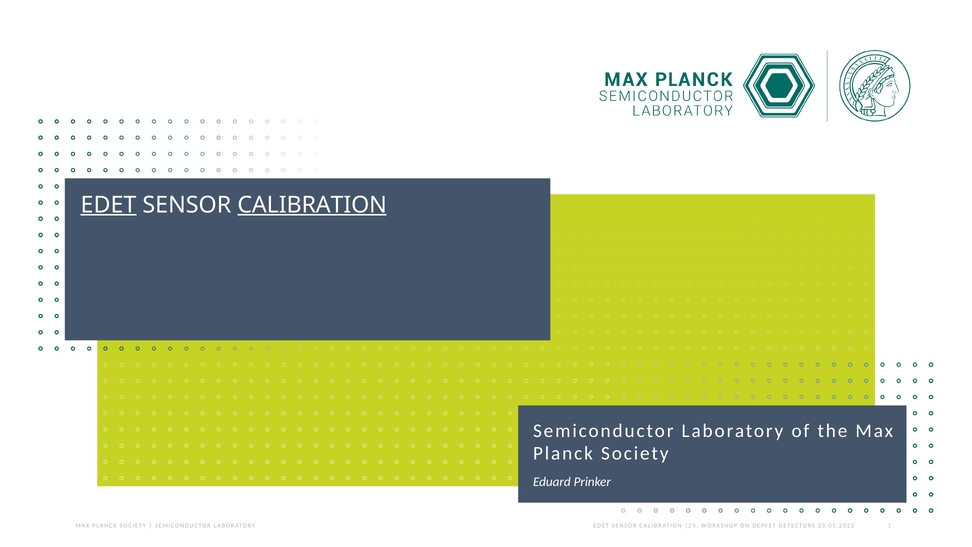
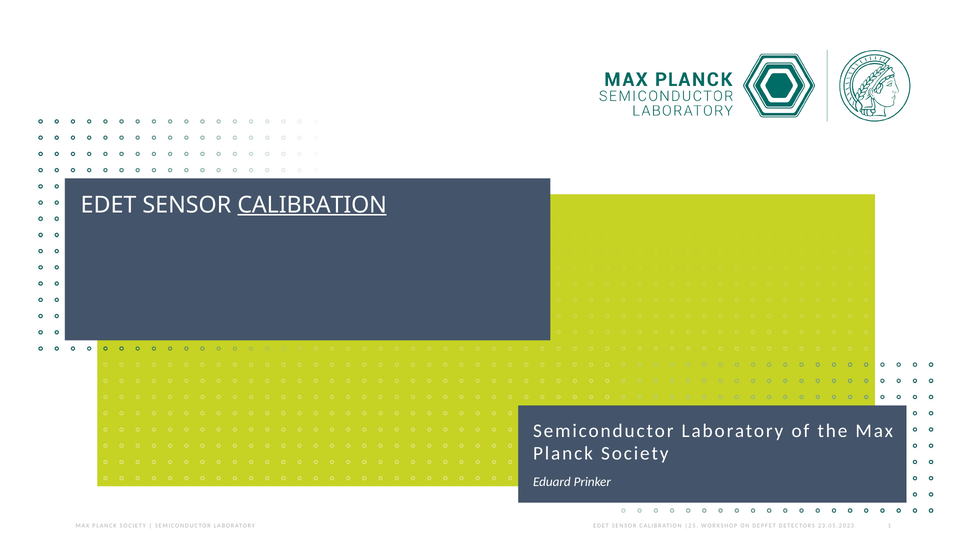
EDET underline: present -> none (108, 205)
